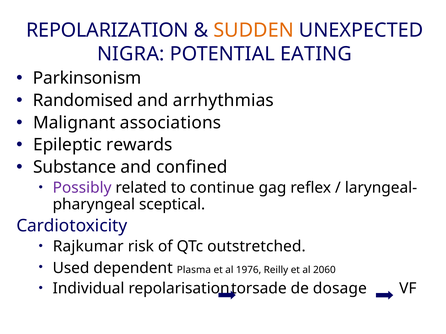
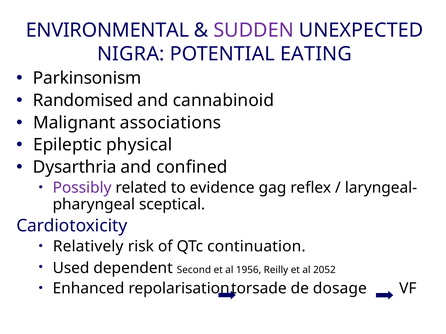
REPOLARIZATION: REPOLARIZATION -> ENVIRONMENTAL (107, 30)
SUDDEN colour: orange -> purple (254, 30)
arrhythmias: arrhythmias -> cannabinoid (223, 101)
rewards: rewards -> physical (139, 145)
Substance: Substance -> Dysarthria (75, 167)
continue: continue -> evidence (222, 188)
Rajkumar: Rajkumar -> Relatively (88, 247)
outstretched: outstretched -> continuation (256, 247)
Plasma: Plasma -> Second (194, 270)
1976: 1976 -> 1956 (249, 270)
2060: 2060 -> 2052 (324, 270)
Individual: Individual -> Enhanced (89, 289)
